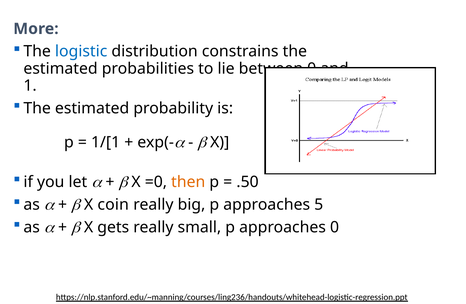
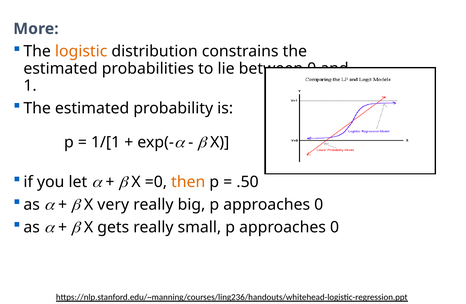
logistic colour: blue -> orange (81, 52)
coin: coin -> very (113, 205)
big p approaches 5: 5 -> 0 (319, 205)
